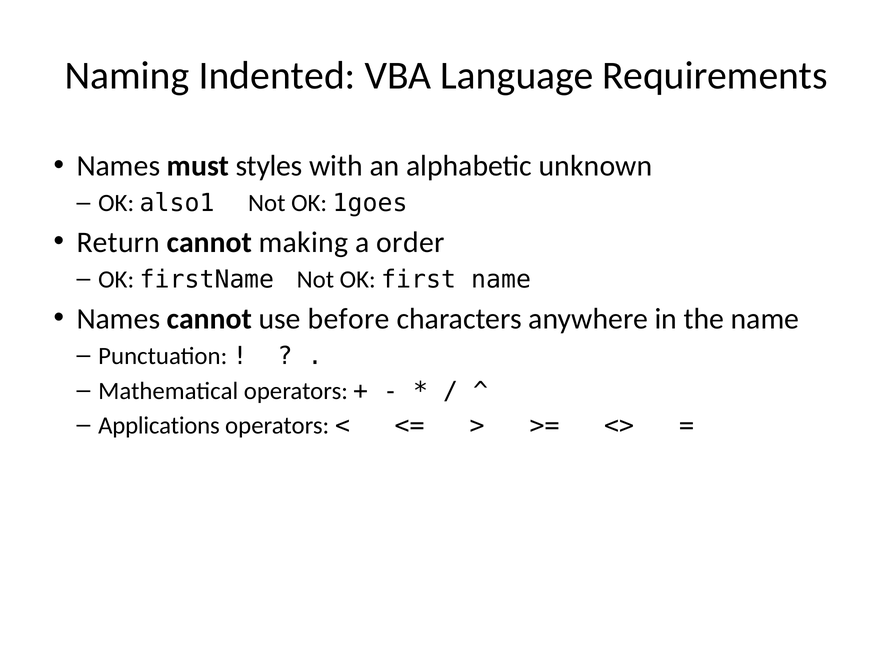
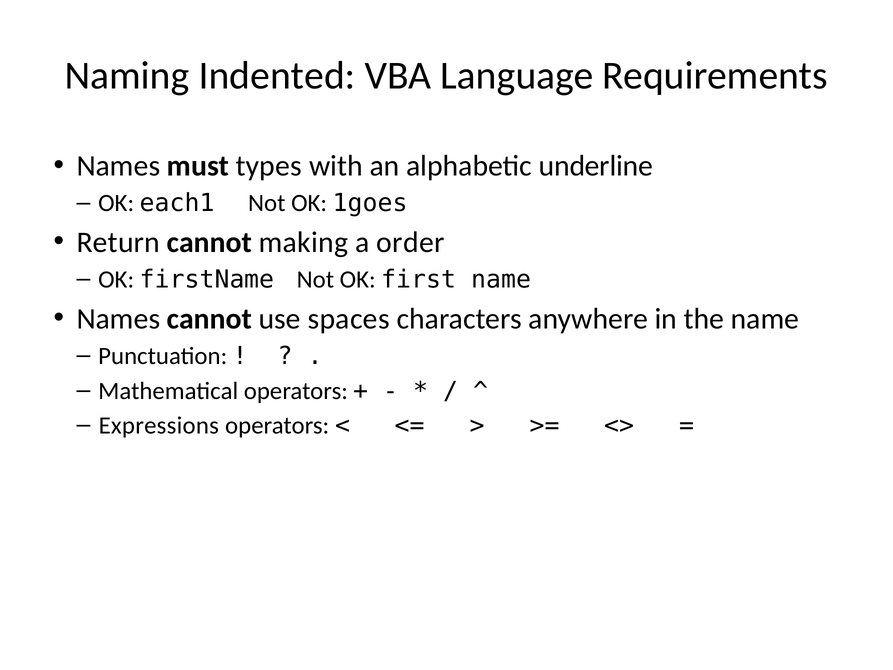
styles: styles -> types (269, 166)
unknown: unknown -> underline (596, 166)
also1: also1 -> each1 (177, 203)
before: before -> spaces (349, 319)
Applications: Applications -> Expressions (159, 425)
